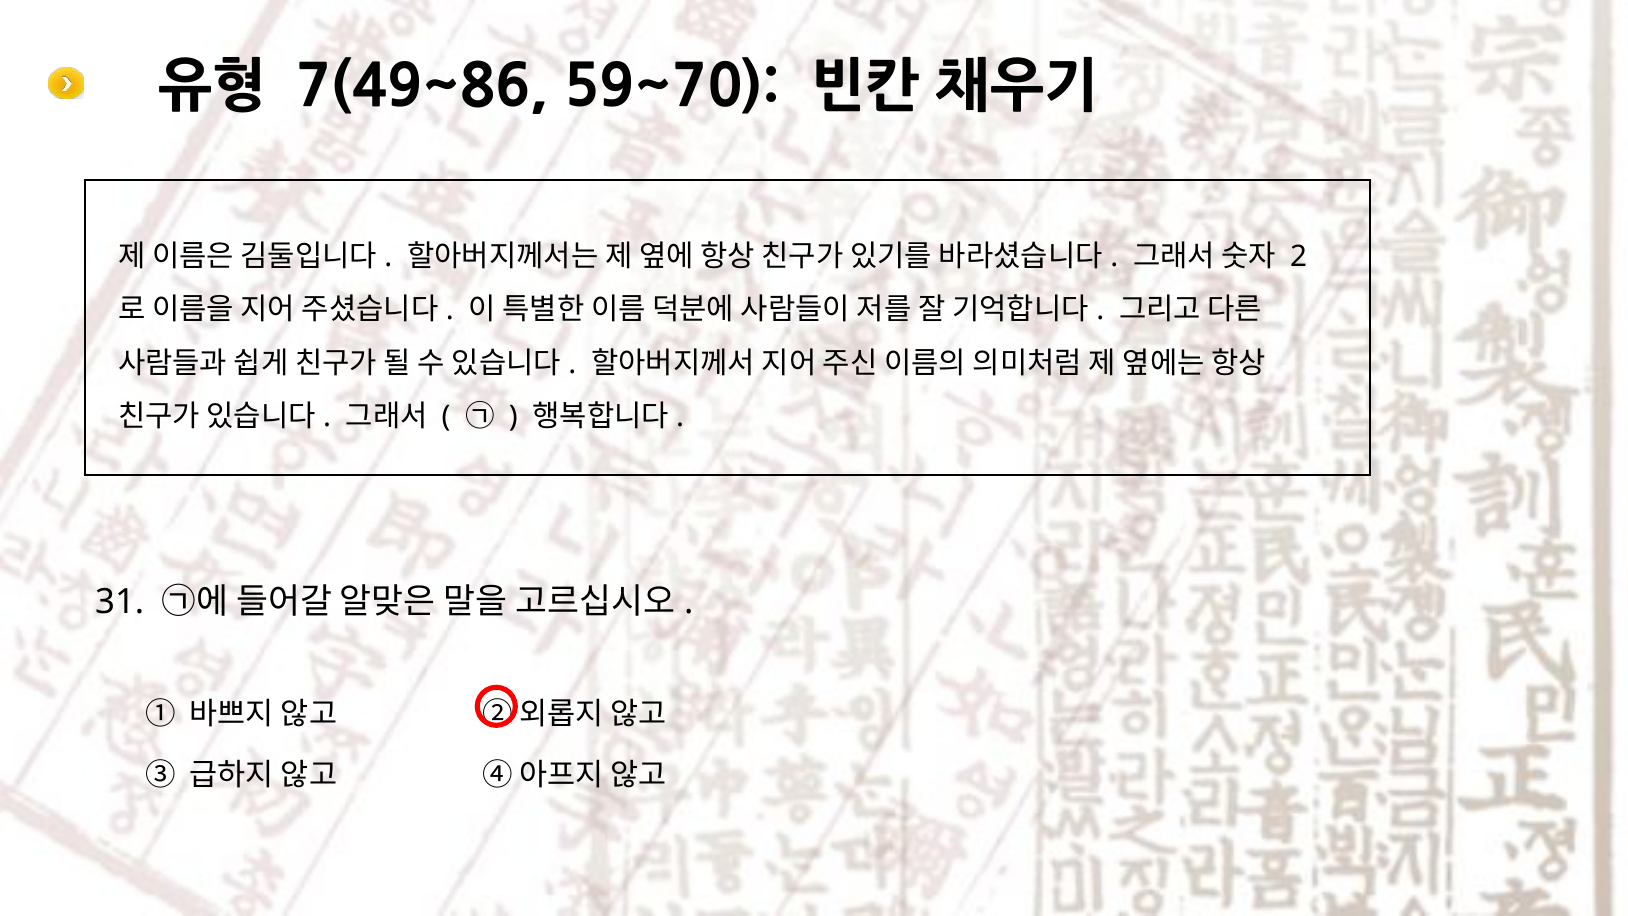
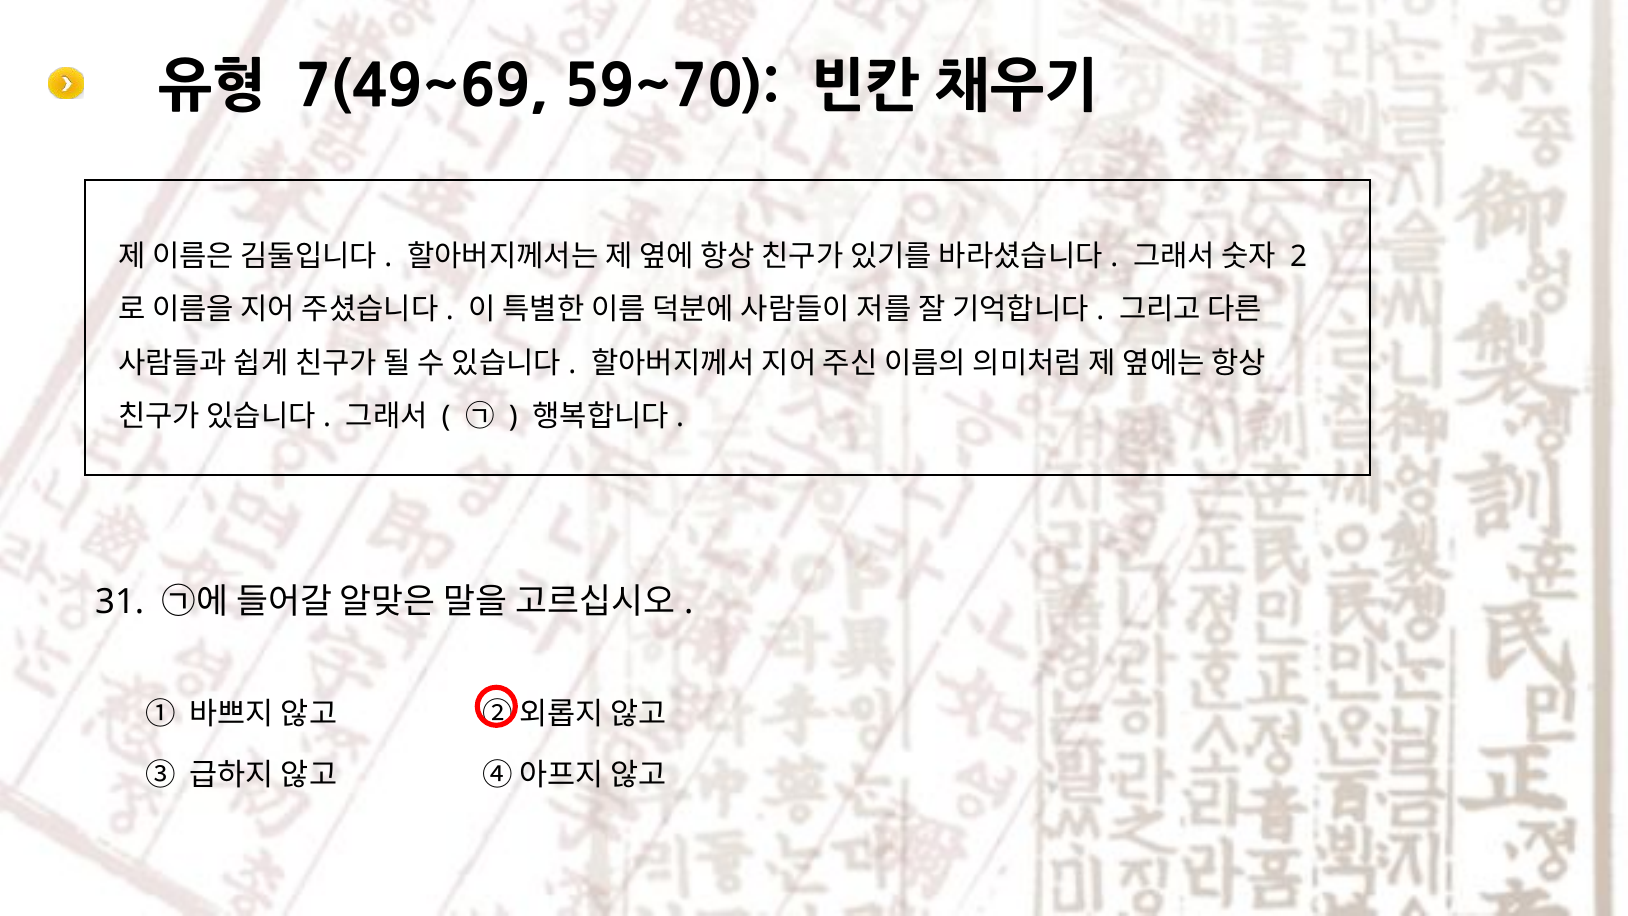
7(49~86: 7(49~86 -> 7(49~69 (423, 87)
